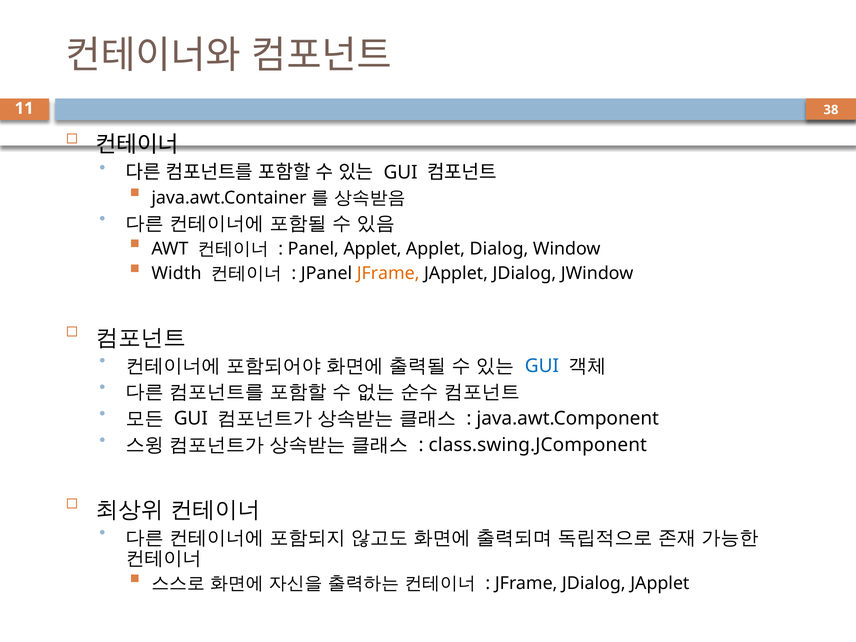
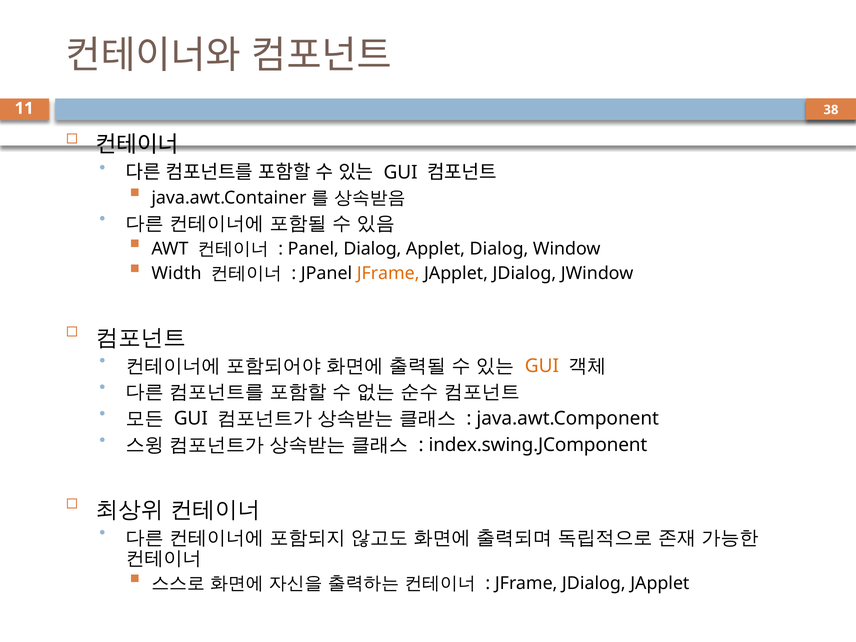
Panel Applet: Applet -> Dialog (372, 249)
GUI colour: blue -> orange (542, 366)
class.swing.JComponent: class.swing.JComponent -> index.swing.JComponent (538, 445)
